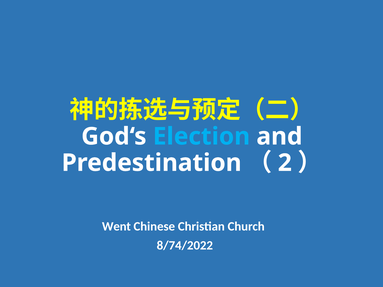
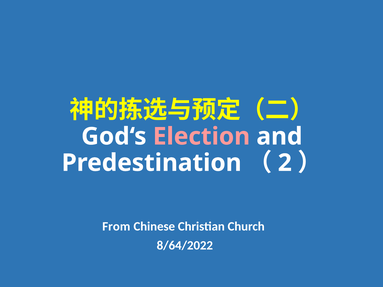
Election colour: light blue -> pink (201, 137)
Went: Went -> From (116, 227)
8/74/2022: 8/74/2022 -> 8/64/2022 (185, 246)
